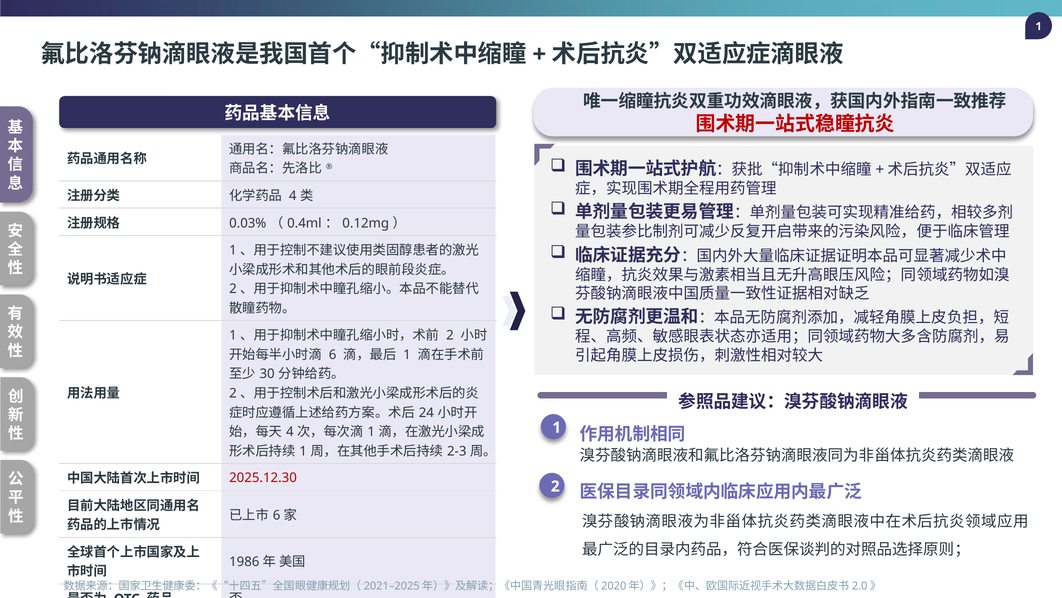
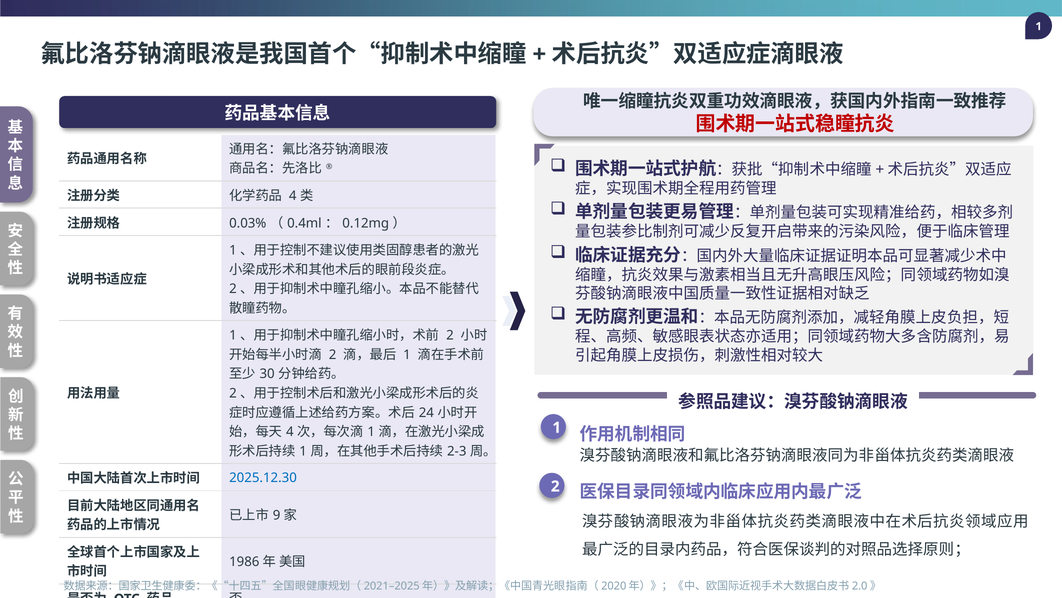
6: 6 -> 2 (333, 354)
2025.12.30 colour: red -> blue (263, 477)
6: 6 -> 9 (277, 515)
